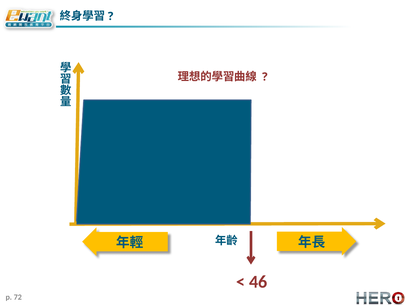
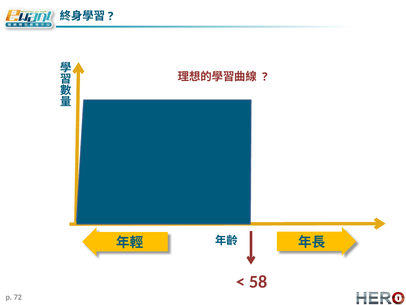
46: 46 -> 58 (258, 281)
